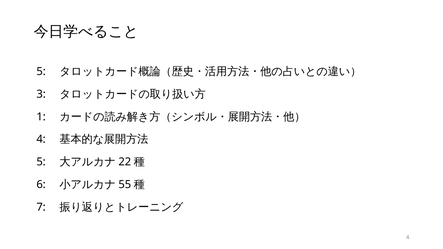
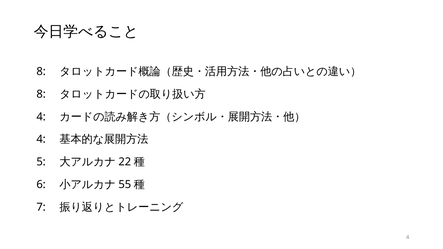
5: 5 -> 8 (41, 72)
3: 3 -> 8 (41, 94)
1: 1 -> 4 (41, 117)
